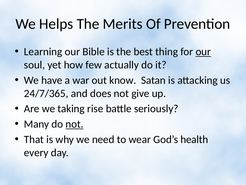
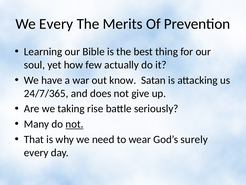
We Helps: Helps -> Every (56, 24)
our underline: present -> none (203, 52)
health: health -> surely (194, 139)
